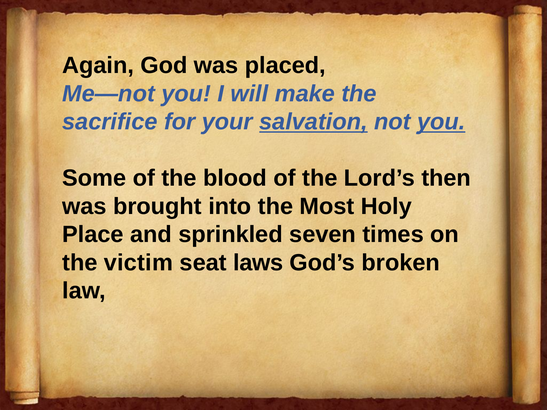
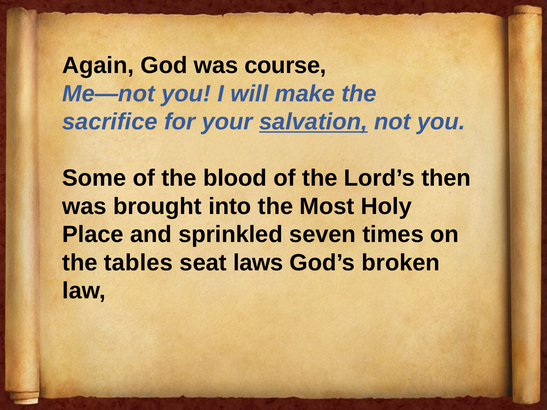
placed: placed -> course (285, 66)
you underline: present -> none (441, 122)
victim: victim -> tables (138, 263)
